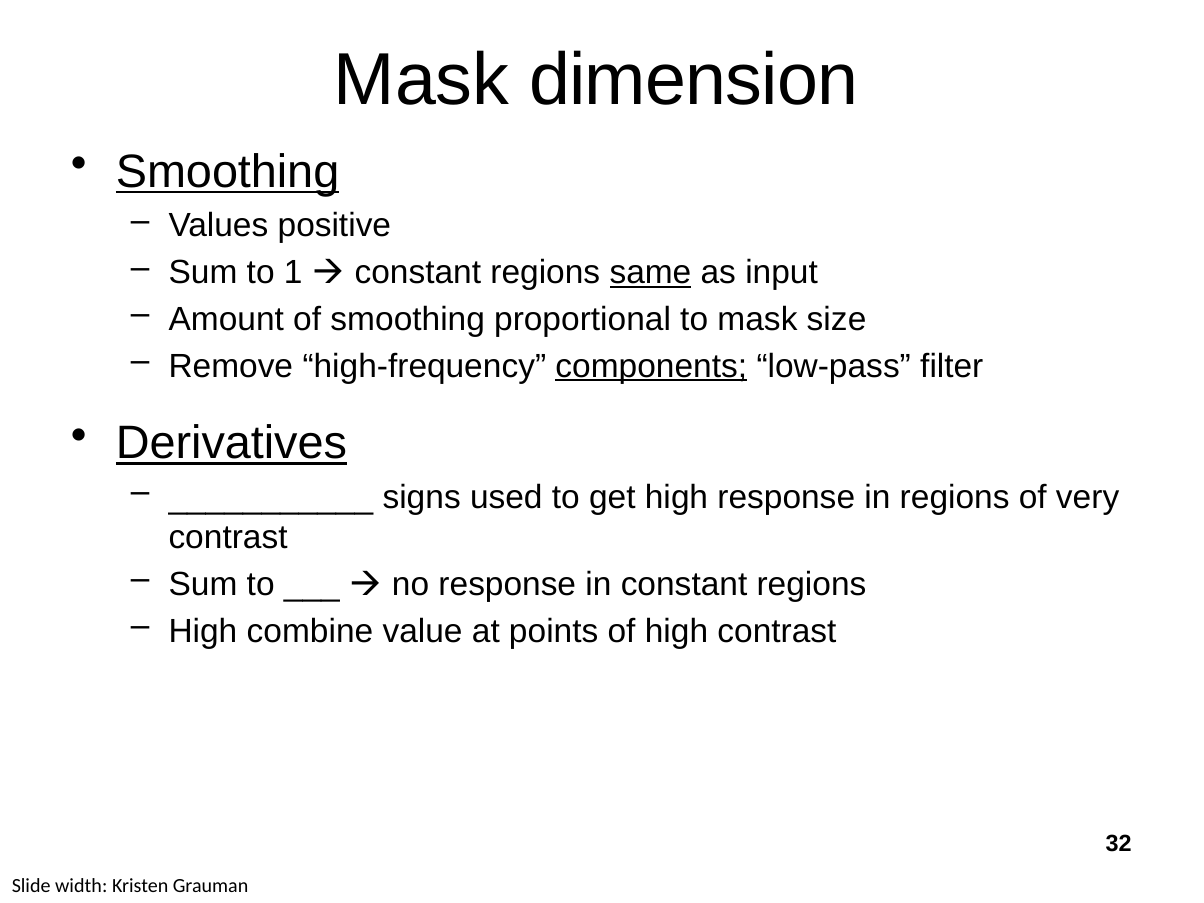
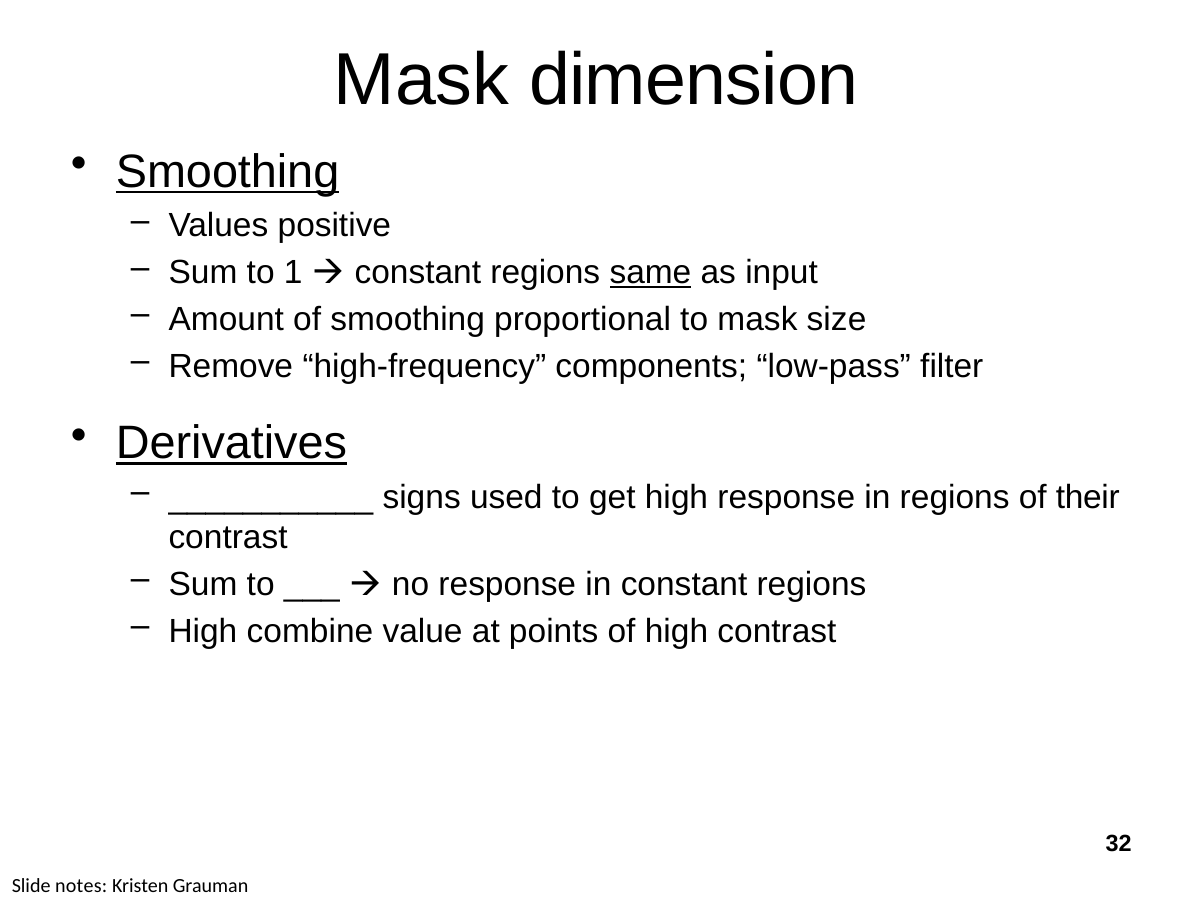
components underline: present -> none (651, 366)
very: very -> their (1088, 497)
width: width -> notes (81, 886)
